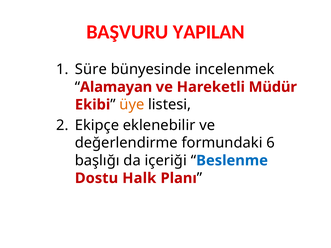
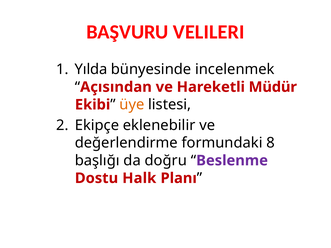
YAPILAN: YAPILAN -> VELILERI (209, 32)
Süre: Süre -> Yılda (91, 69)
Alamayan: Alamayan -> Açısından (116, 87)
6: 6 -> 8 (271, 143)
içeriği: içeriği -> doğru (166, 161)
Beslenme colour: blue -> purple (232, 161)
